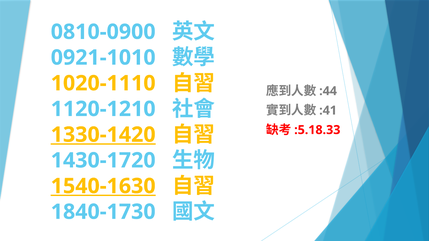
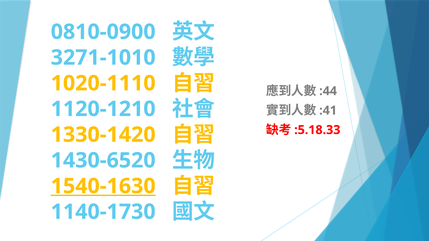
0921-1010: 0921-1010 -> 3271-1010 (103, 58)
1330-1420 underline: present -> none (103, 135)
1430-1720: 1430-1720 -> 1430-6520 (103, 161)
1840-1730: 1840-1730 -> 1140-1730 (103, 212)
